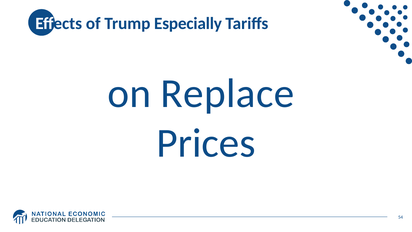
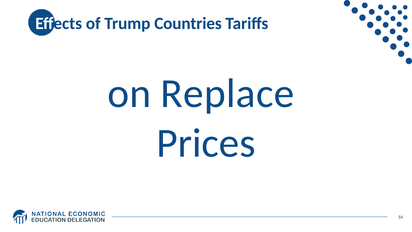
Especially: Especially -> Countries (188, 24)
